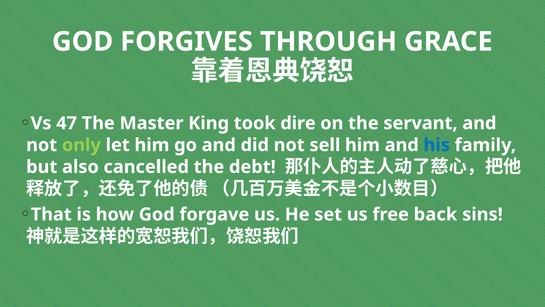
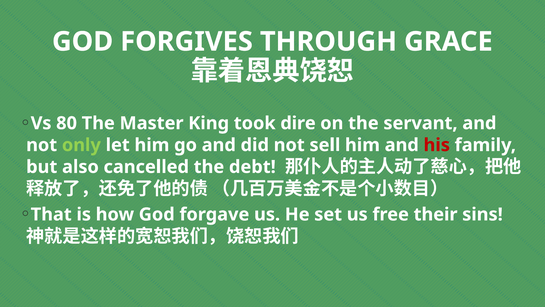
47: 47 -> 80 (67, 123)
his colour: blue -> red (437, 145)
back: back -> their (436, 214)
